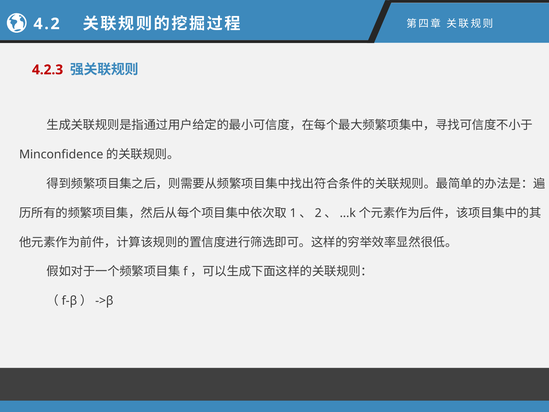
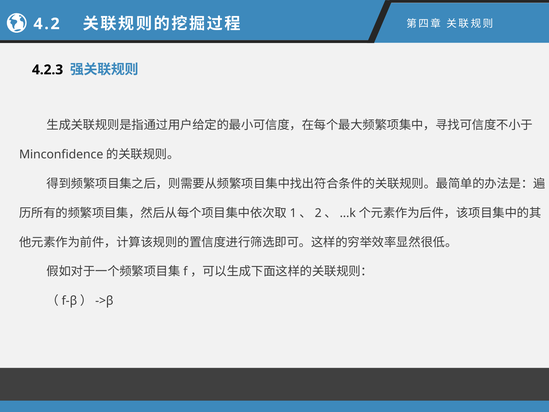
4.2.3 colour: red -> black (48, 70)
